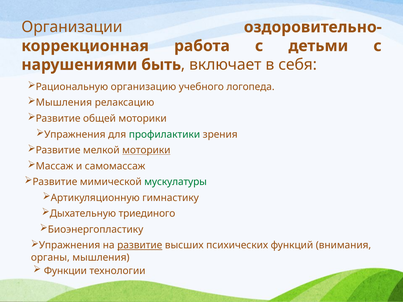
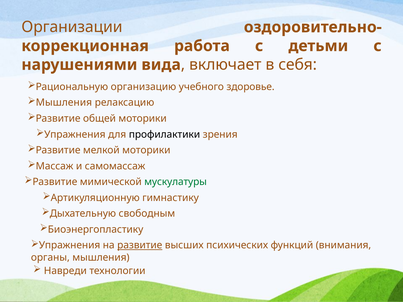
быть: быть -> вида (161, 65)
логопеда: логопеда -> здоровье (251, 87)
профилактики colour: green -> black (164, 134)
моторики underline: present -> none (146, 150)
триединого: триединого -> свободным (147, 214)
Функции: Функции -> Навреди (65, 271)
